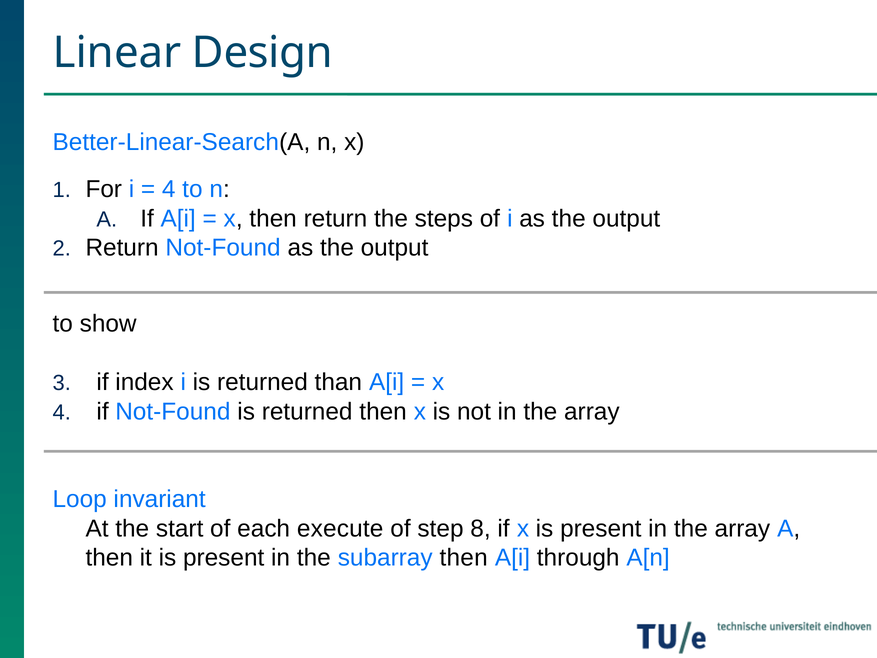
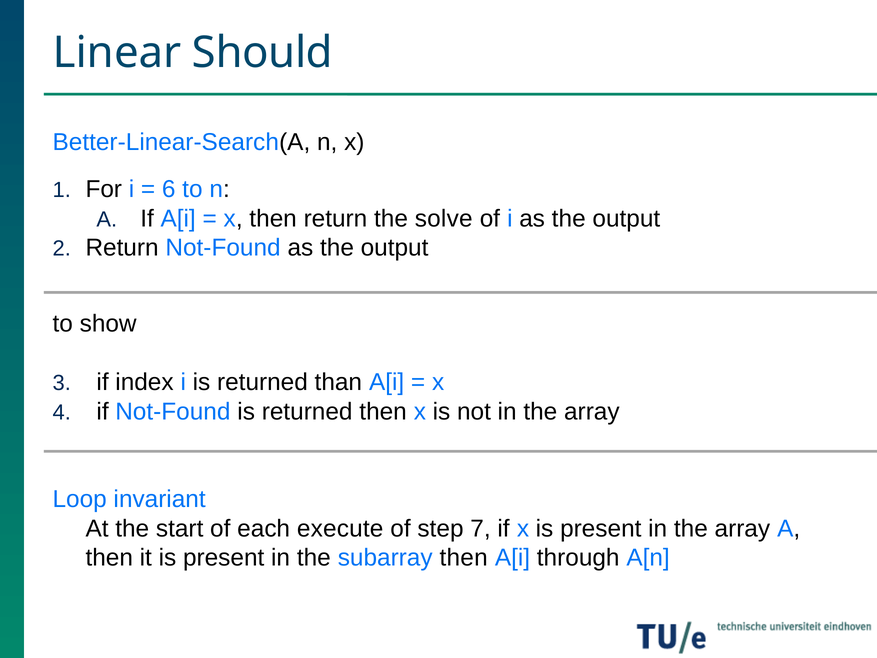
Design: Design -> Should (262, 53)
4: 4 -> 6 (169, 189)
steps: steps -> solve (444, 218)
8: 8 -> 7 (480, 528)
